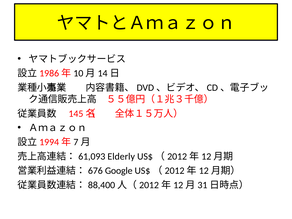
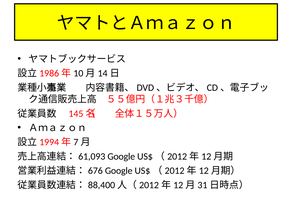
Elderly: Elderly -> Google (121, 156)
